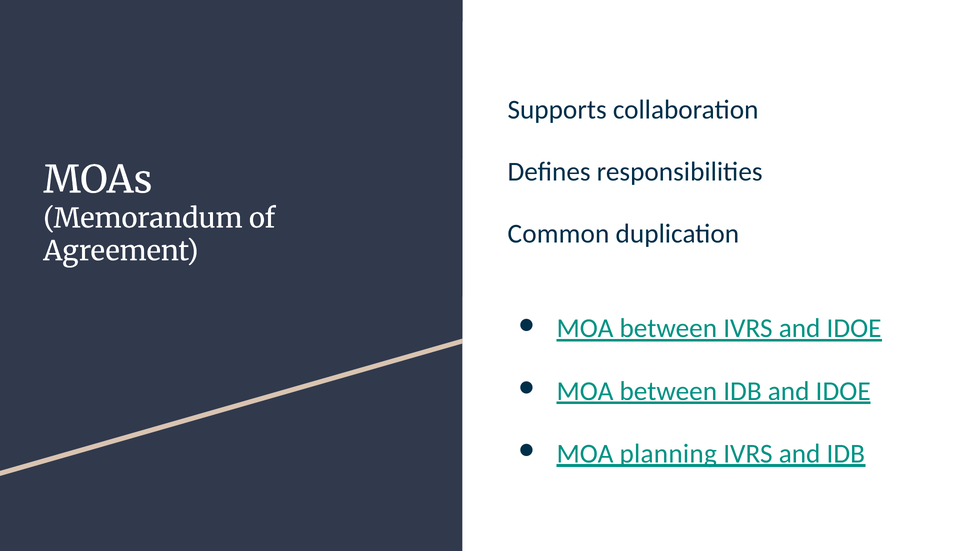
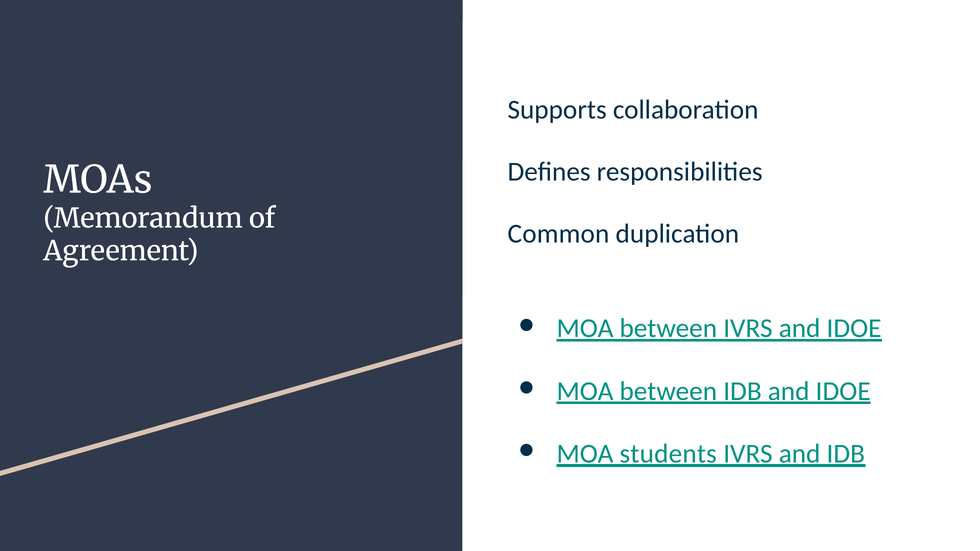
planning: planning -> students (668, 454)
